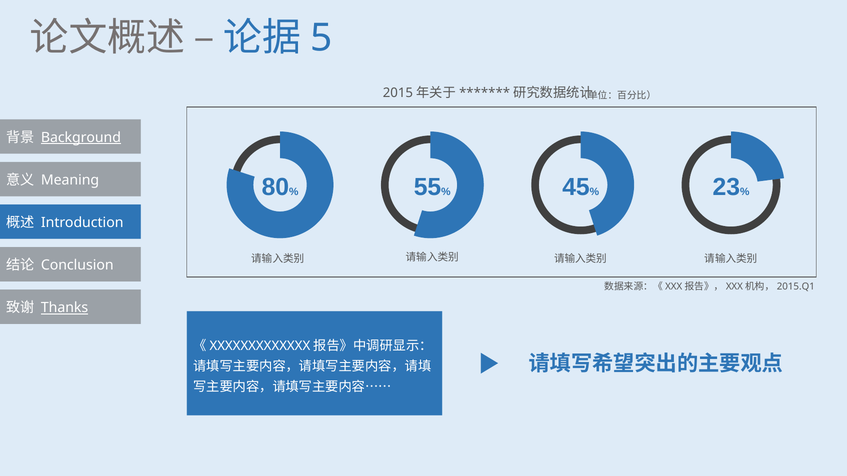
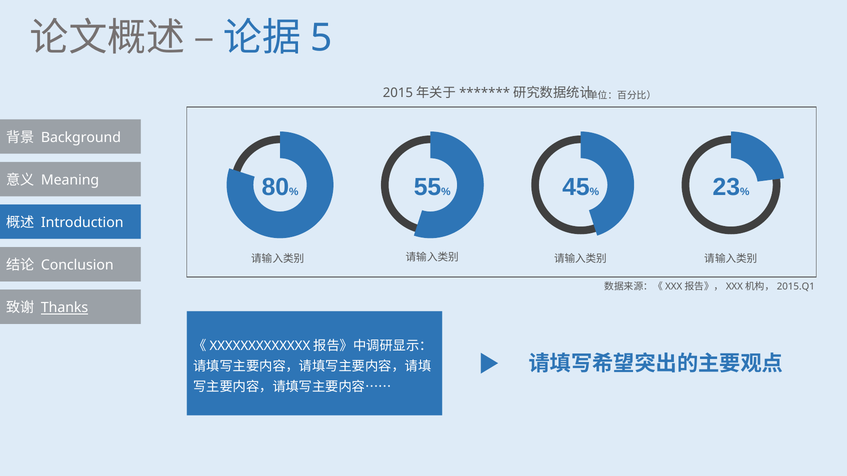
Background underline: present -> none (81, 138)
